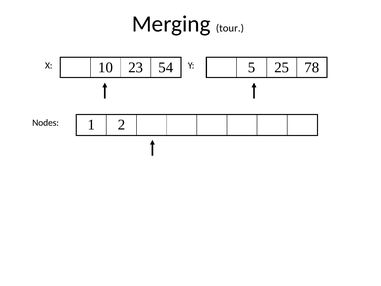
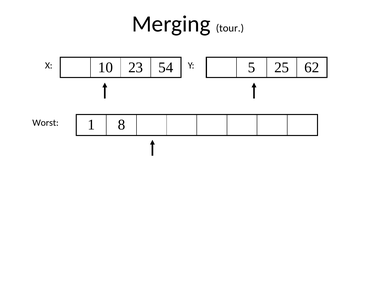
78: 78 -> 62 (312, 67)
2: 2 -> 8 (121, 125)
Nodes: Nodes -> Worst (45, 123)
